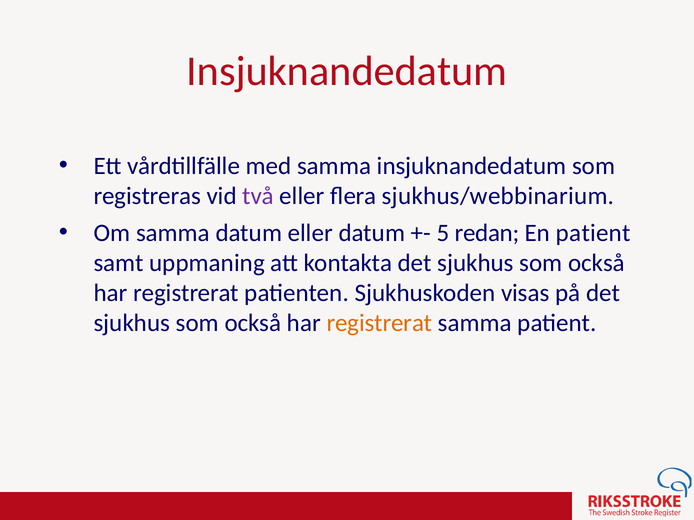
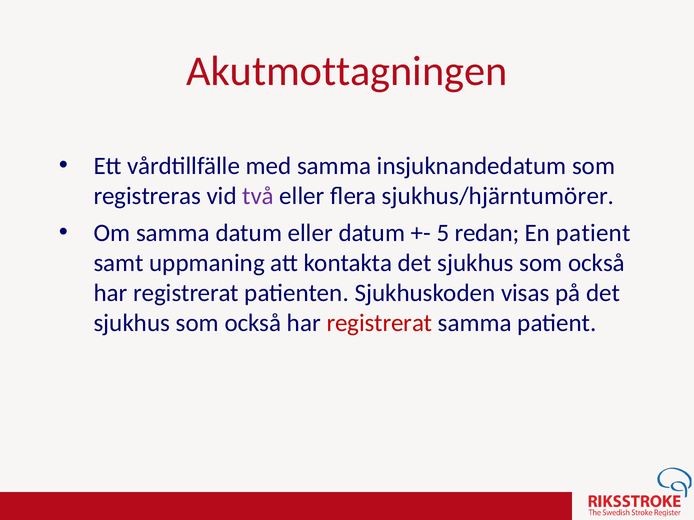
Insjuknandedatum: Insjuknandedatum -> Akutmottagningen (347, 71)
sjukhus/webbinarium: sjukhus/webbinarium -> sjukhus/hjärntumörer (498, 196)
registrerat colour: orange -> red (379, 323)
